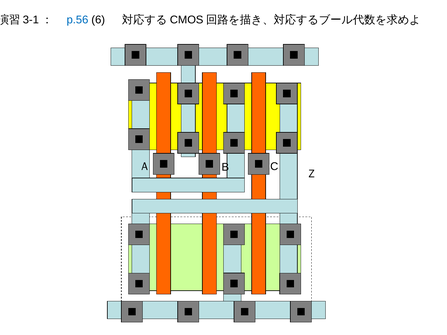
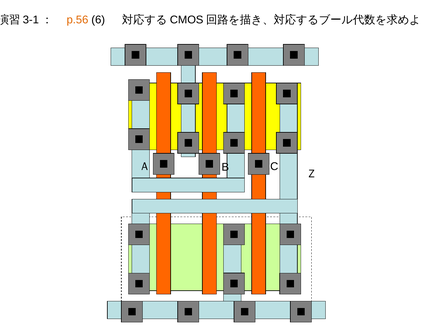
p.56 colour: blue -> orange (77, 20)
